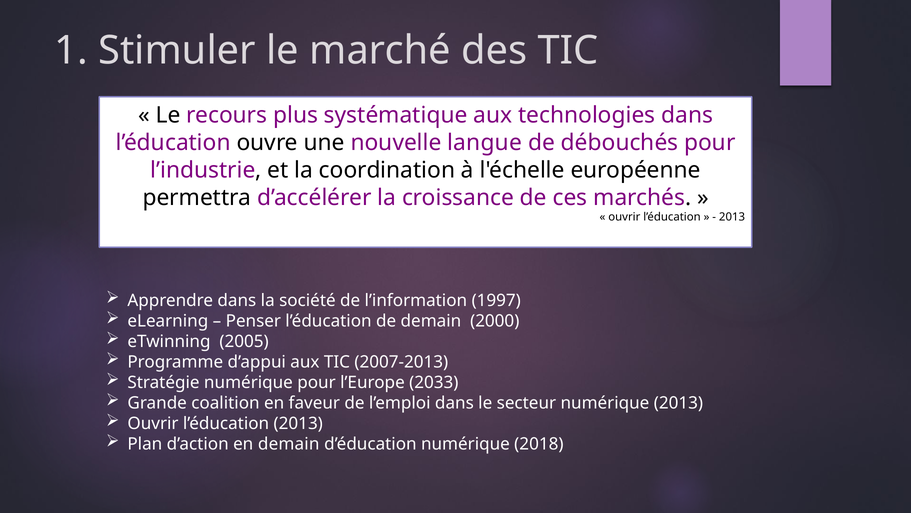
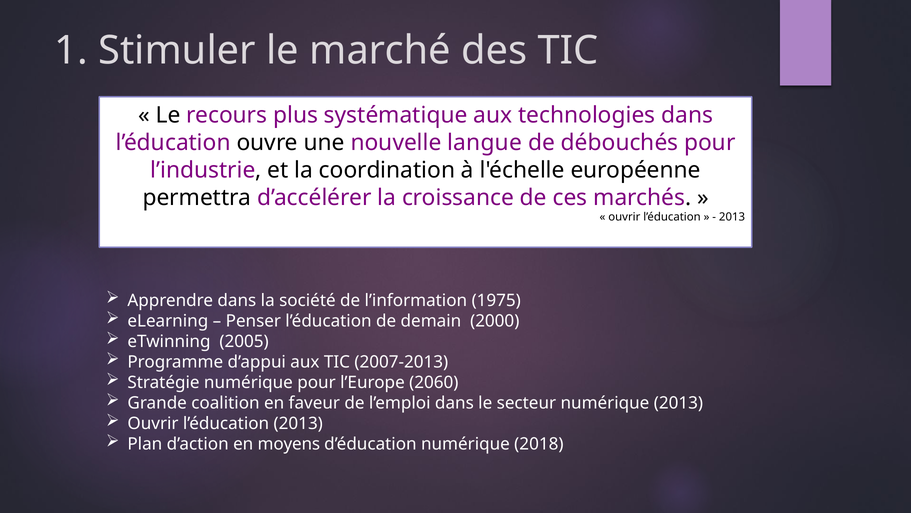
1997: 1997 -> 1975 (496, 300)
2033: 2033 -> 2060 (434, 382)
en demain: demain -> moyens (289, 444)
